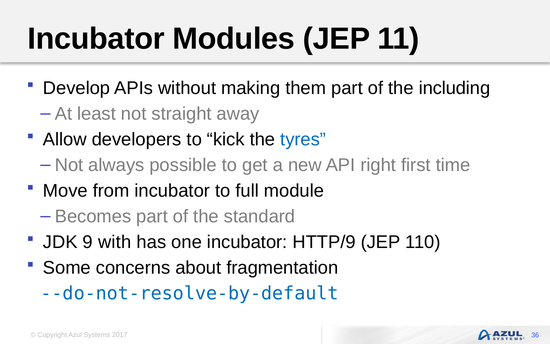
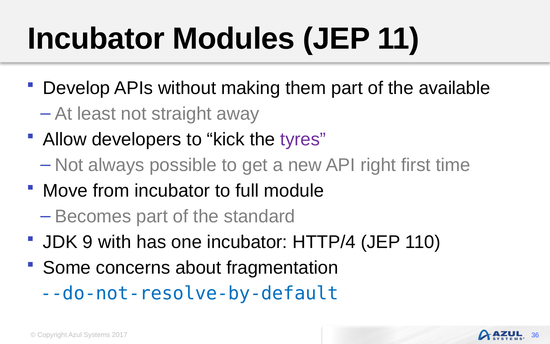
including: including -> available (455, 88)
tyres colour: blue -> purple (303, 139)
HTTP/9: HTTP/9 -> HTTP/4 (324, 242)
